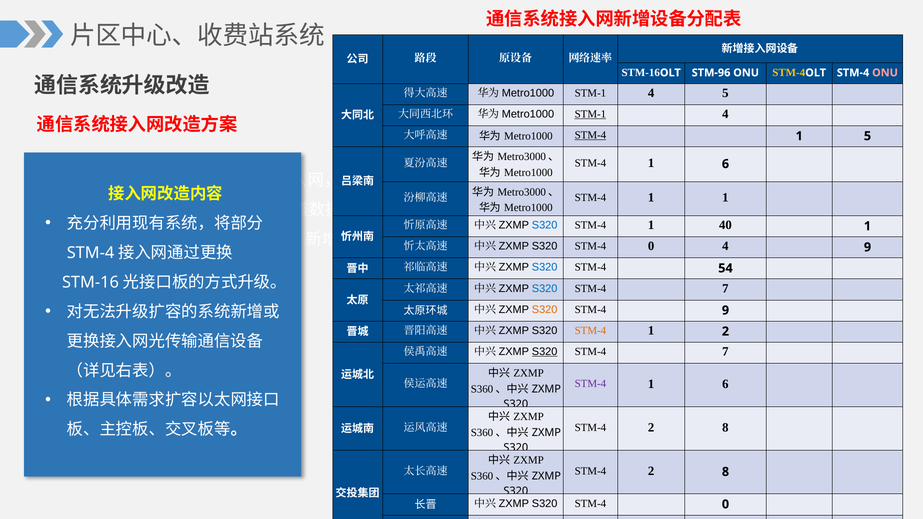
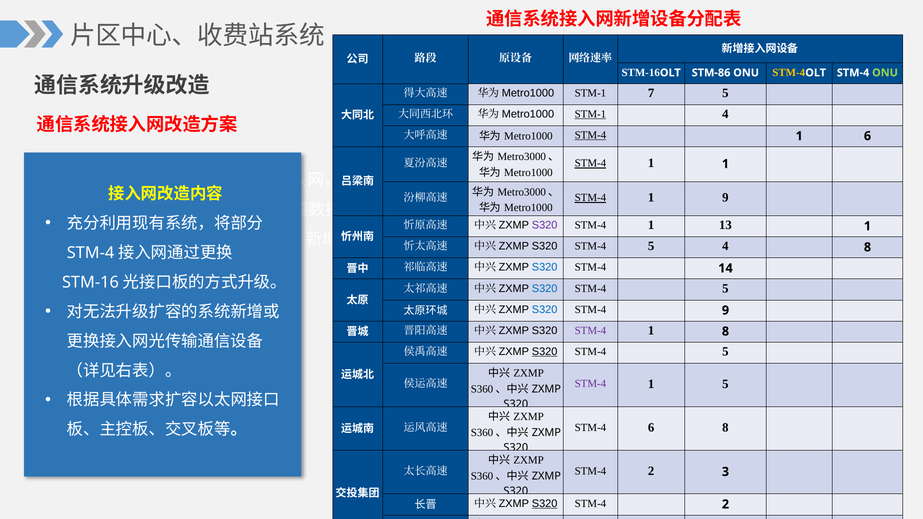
STM-96: STM-96 -> STM-86 (711, 73)
ONU colour: pink -> light green (885, 73)
4: 4 -> 7 (651, 93)
1 5: 5 -> 6 (867, 136)
STM-4 underline: none -> present (590, 163)
6: 6 -> 1 (725, 164)
STM-4 underline: none -> present (590, 198)
1 1: 1 -> 9 (725, 198)
S320 colour: blue -> purple (545, 225)
40: 40 -> 13 (725, 225)
0: 0 -> 5 (651, 246)
4 9: 9 -> 8 (867, 247)
54: 54 -> 14 (725, 268)
7: 7 -> 5 (725, 288)
S320 colour: orange -> blue (545, 310)
STM-4 colour: orange -> purple (590, 331)
1 2: 2 -> 8 (725, 331)
7: 7 -> 5 (725, 352)
6: 6 -> 5 (725, 384)
2: 2 -> 6 (651, 428)
8: 8 -> 3 (725, 472)
S320 underline: none -> present (545, 504)
0: 0 -> 2 (725, 504)
